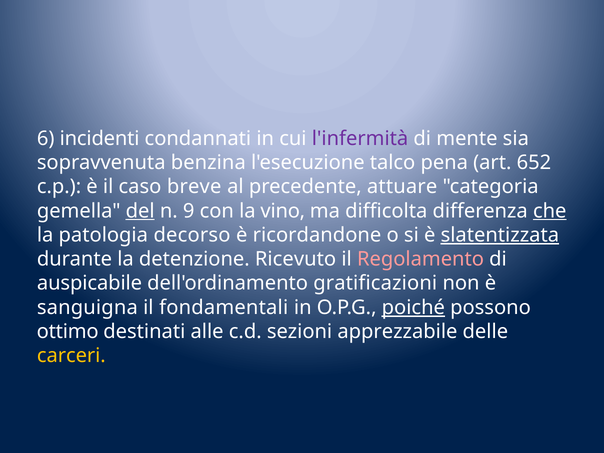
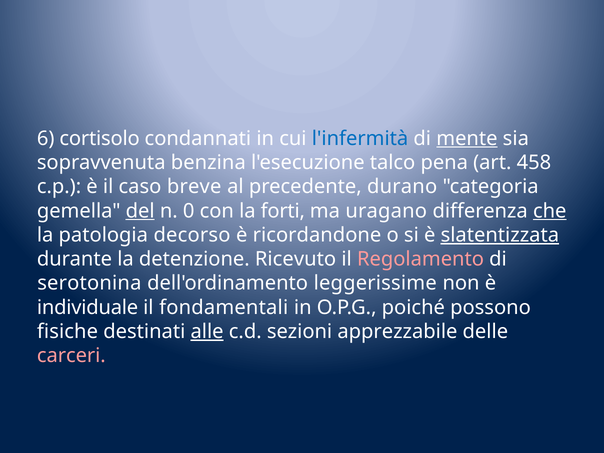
incidenti: incidenti -> cortisolo (100, 138)
l'infermità colour: purple -> blue (360, 138)
mente underline: none -> present (467, 138)
652: 652 -> 458 (534, 163)
attuare: attuare -> durano (402, 187)
9: 9 -> 0 (189, 211)
vino: vino -> forti (283, 211)
difficolta: difficolta -> uragano (386, 211)
auspicabile: auspicabile -> serotonina (89, 283)
gratificazioni: gratificazioni -> leggerissime (375, 283)
sanguigna: sanguigna -> individuale (88, 308)
poiché underline: present -> none (413, 308)
ottimo: ottimo -> fisiche (67, 332)
alle underline: none -> present (207, 332)
carceri colour: yellow -> pink (71, 356)
